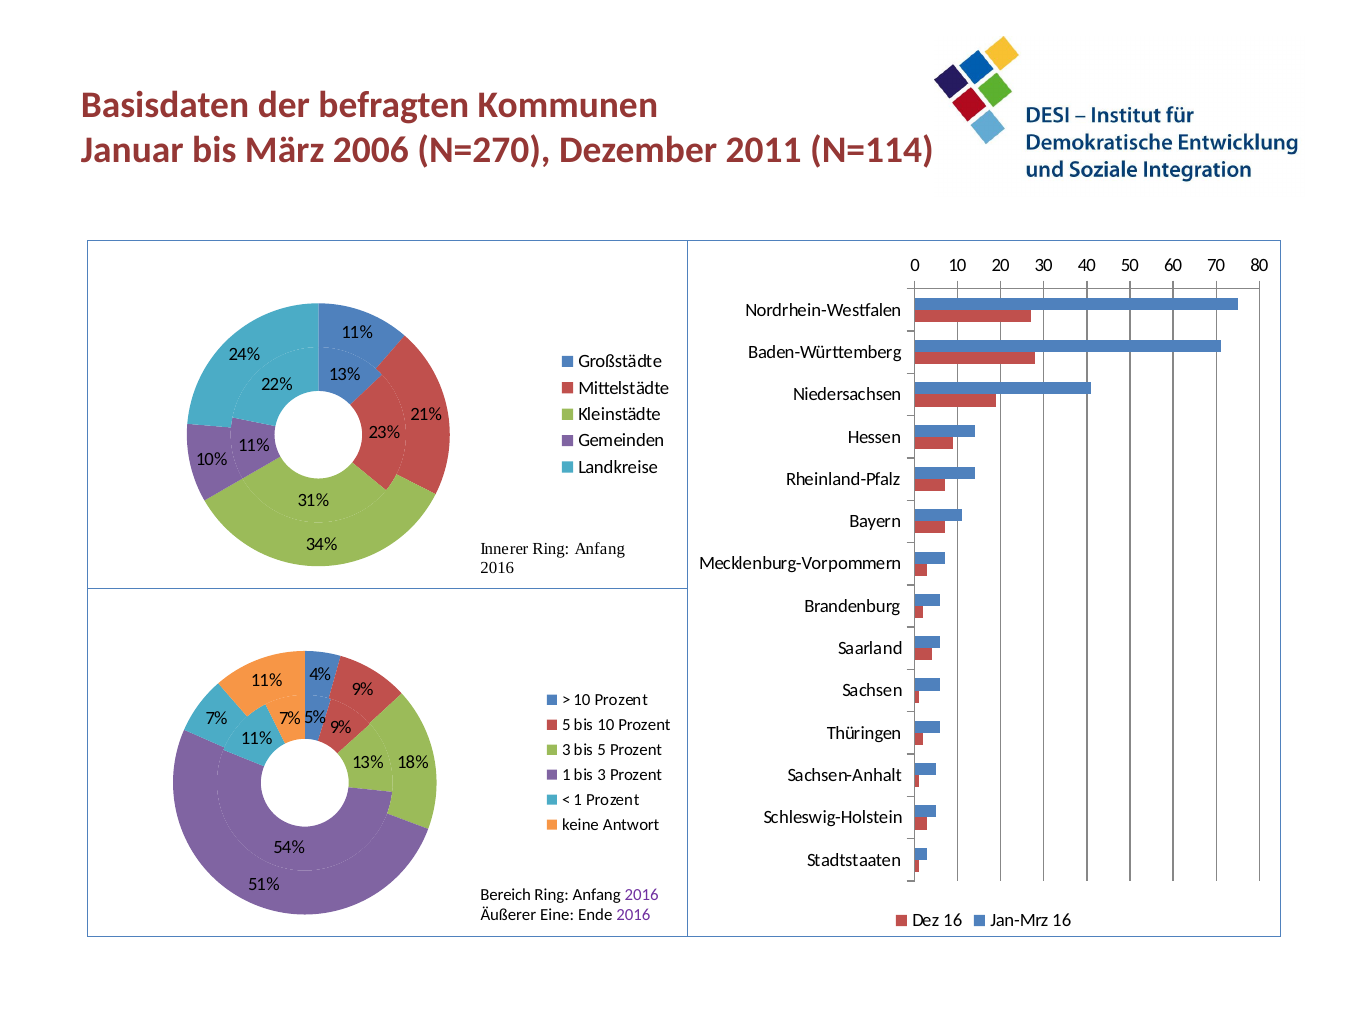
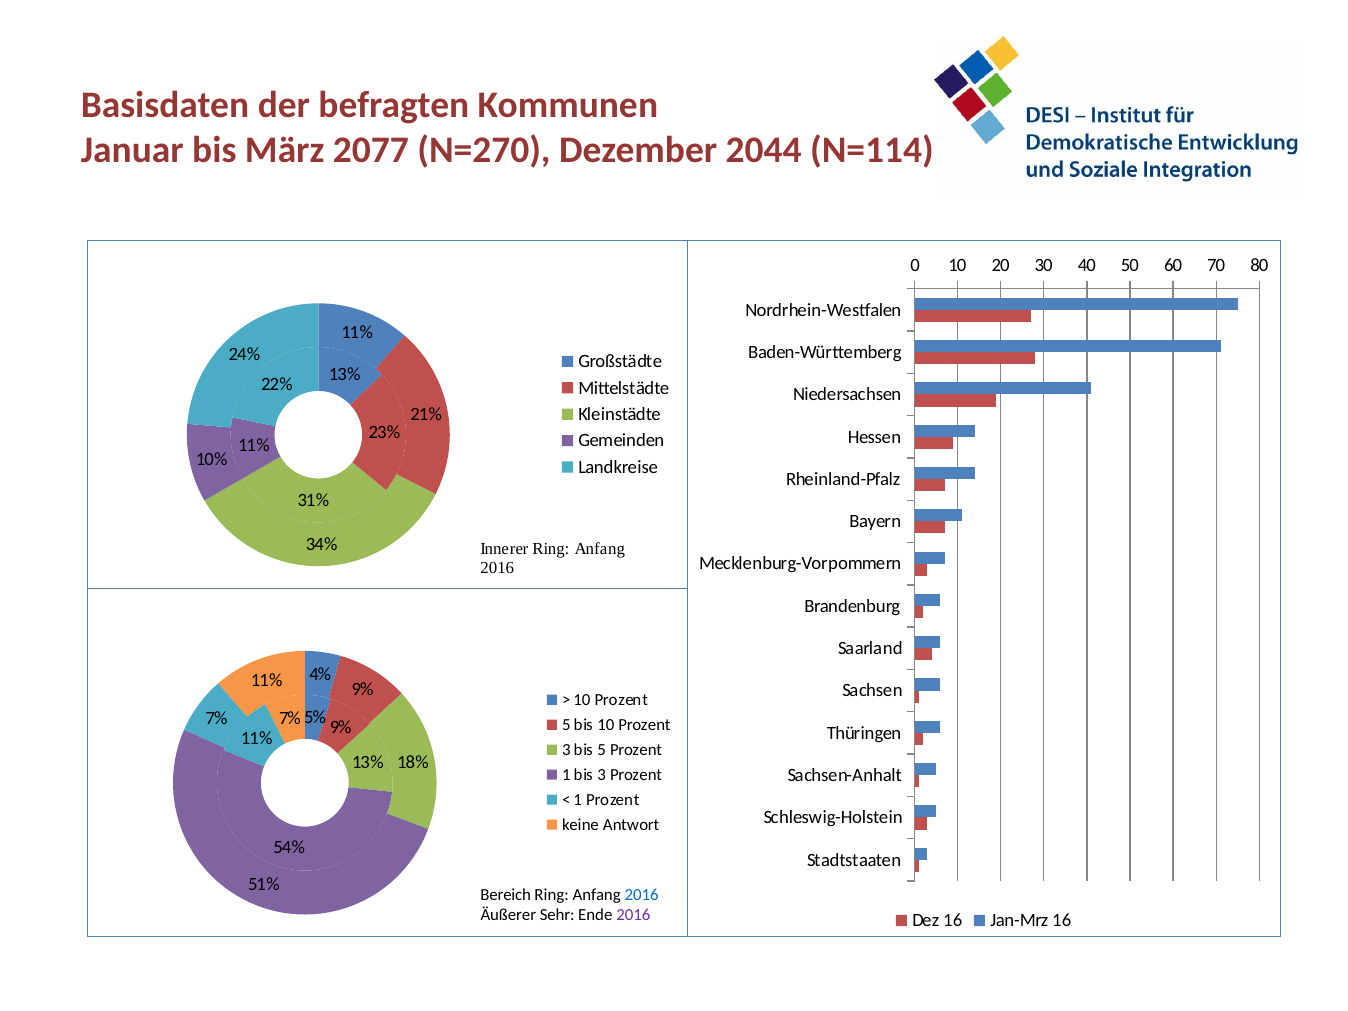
2006: 2006 -> 2077 (371, 150)
2011: 2011 -> 2044 (764, 150)
2016 colour: purple -> blue (642, 895)
Eine: Eine -> Sehr (557, 915)
